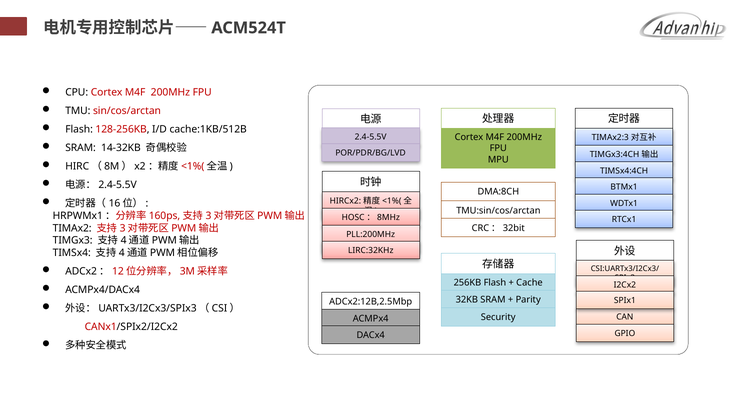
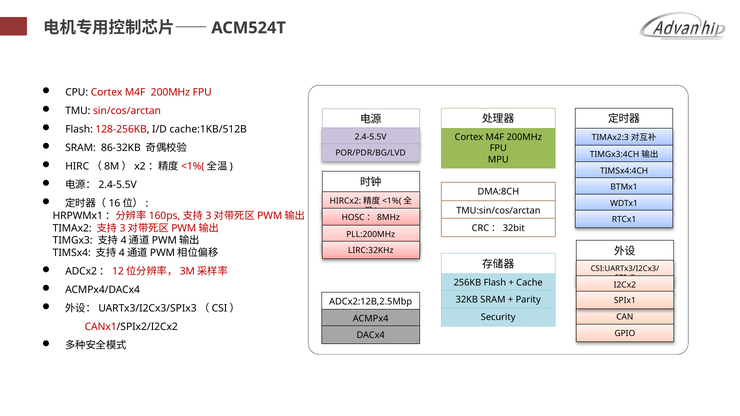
14-32KB: 14-32KB -> 86-32KB (121, 148)
